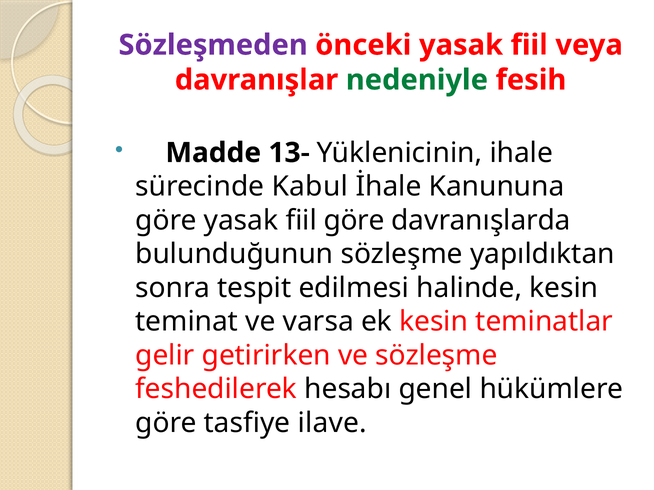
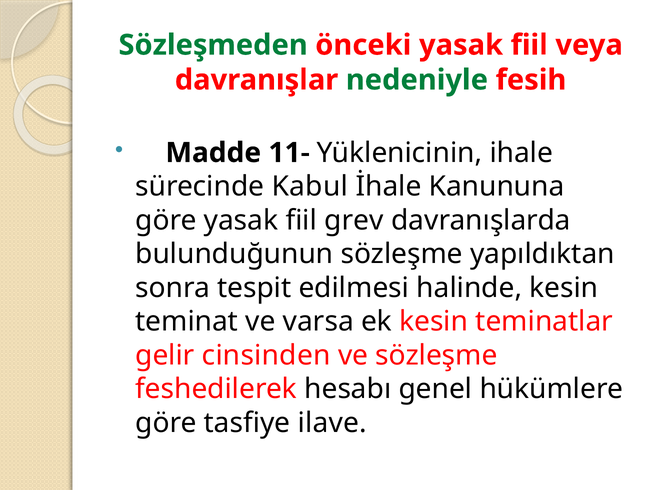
Sözleşmeden colour: purple -> green (213, 45)
13-: 13- -> 11- (289, 153)
fiil göre: göre -> grev (354, 221)
getirirken: getirirken -> cinsinden (266, 356)
